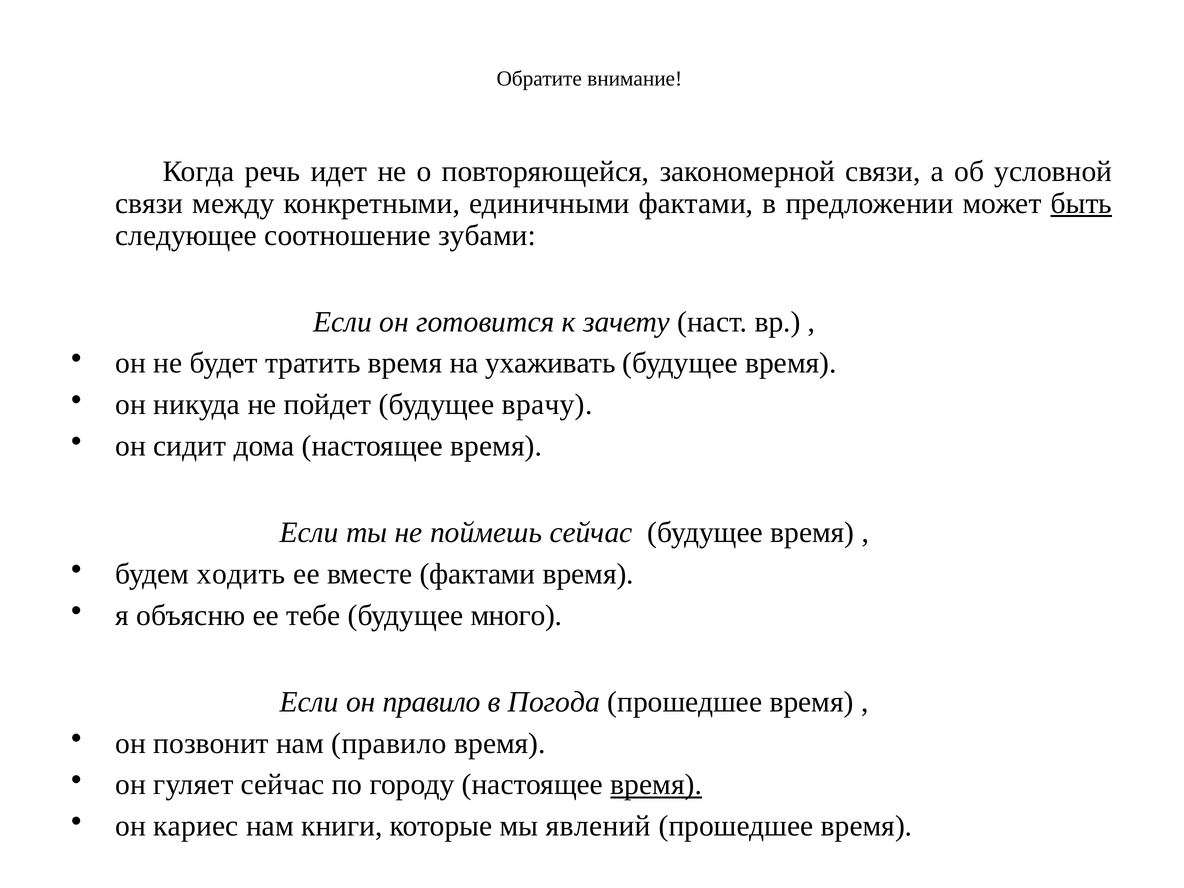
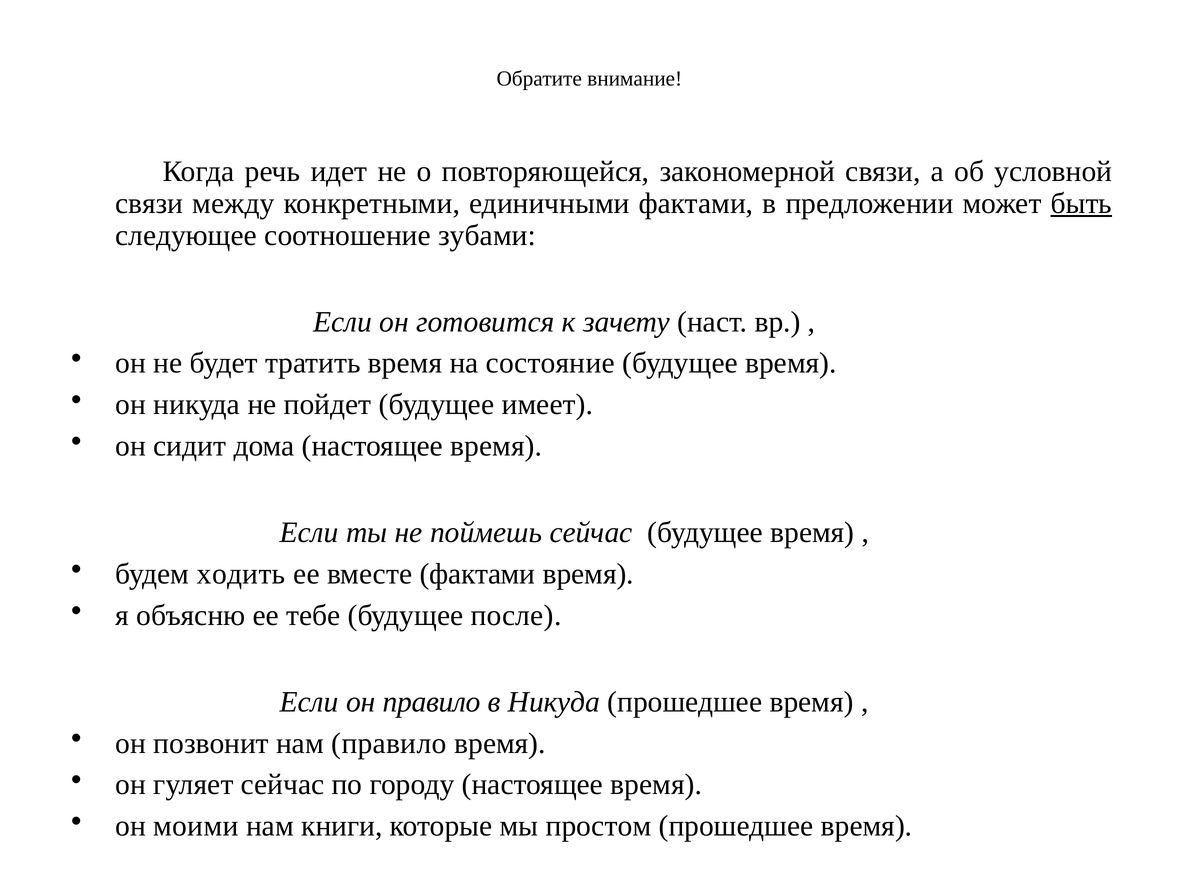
ухаживать: ухаживать -> состояние (550, 363)
врачу: врачу -> имеет (547, 405)
много: много -> после (516, 615)
в Погода: Погода -> Никуда (554, 702)
время underline: present -> none (656, 785)
кариес: кариес -> моими (196, 826)
явлений: явлений -> простом (598, 826)
